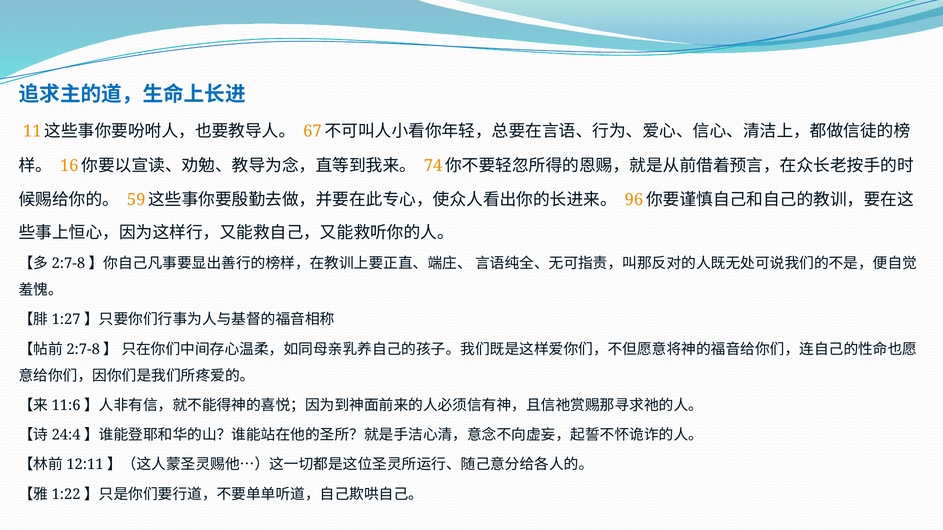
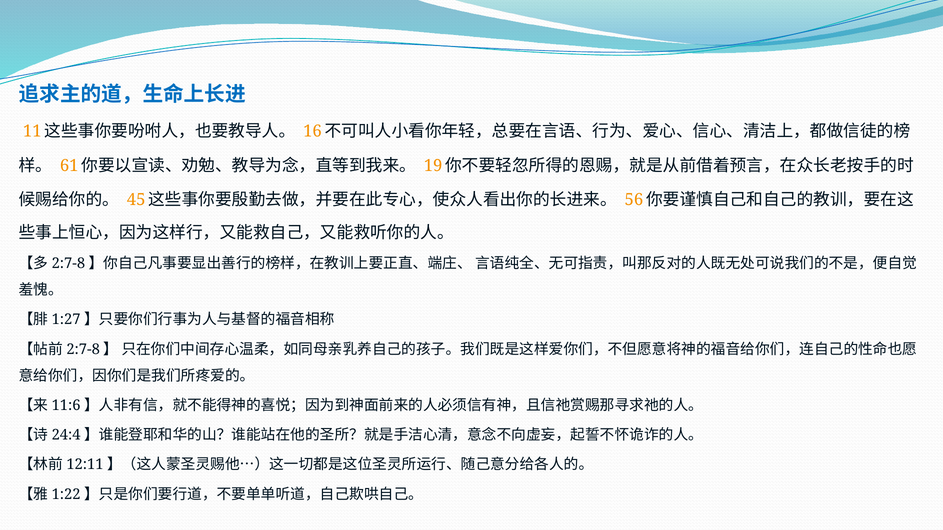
67: 67 -> 16 (312, 132)
16: 16 -> 61 (69, 166)
74: 74 -> 19 (433, 166)
59: 59 -> 45 (136, 200)
96: 96 -> 56 (634, 200)
